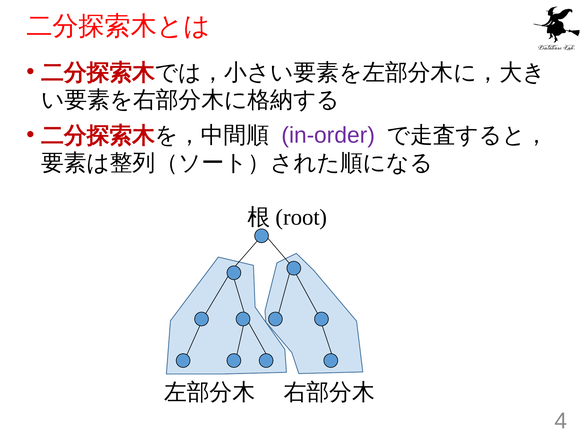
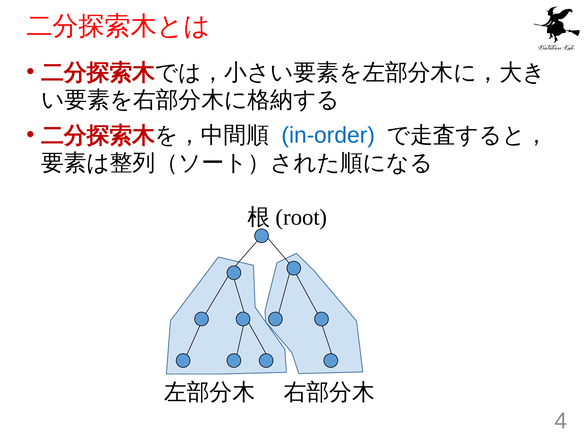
in-order colour: purple -> blue (328, 135)
